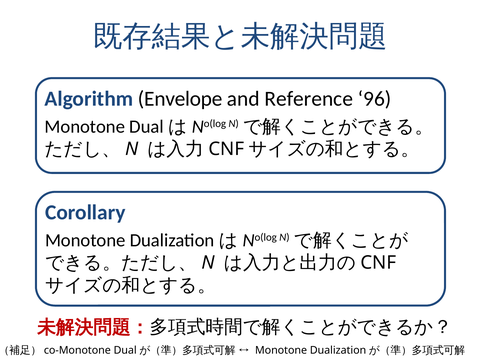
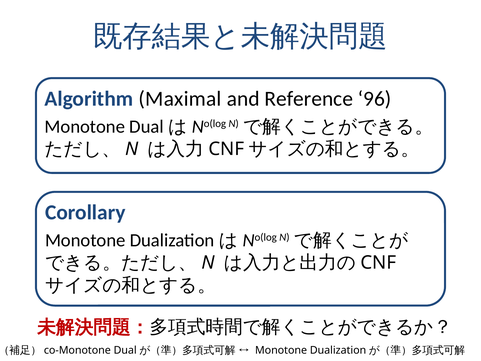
Envelope: Envelope -> Maximal (180, 99)
